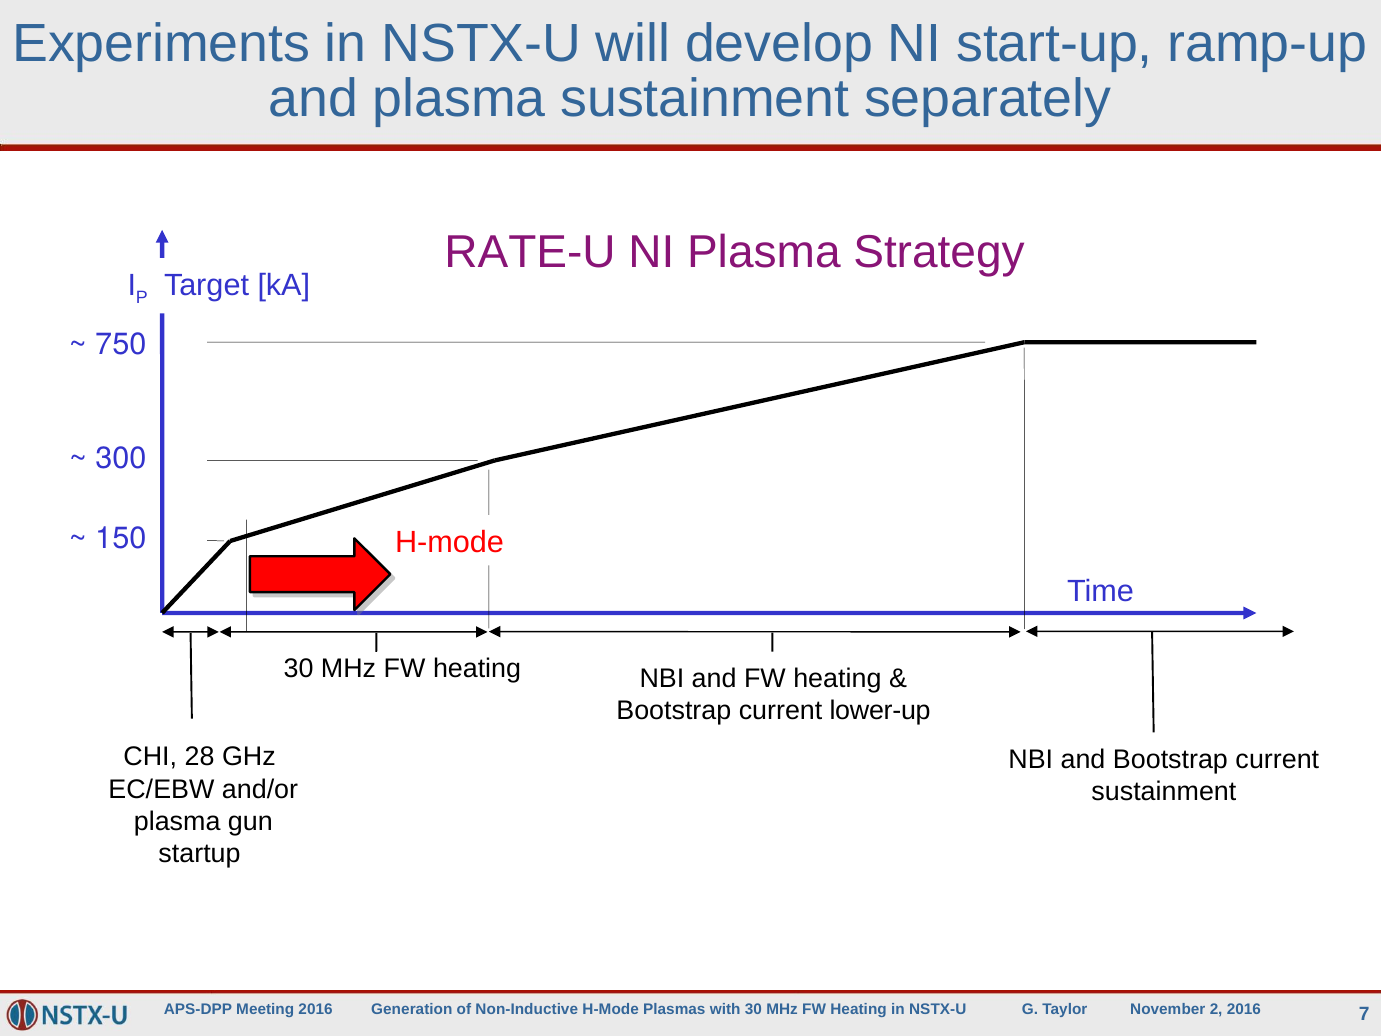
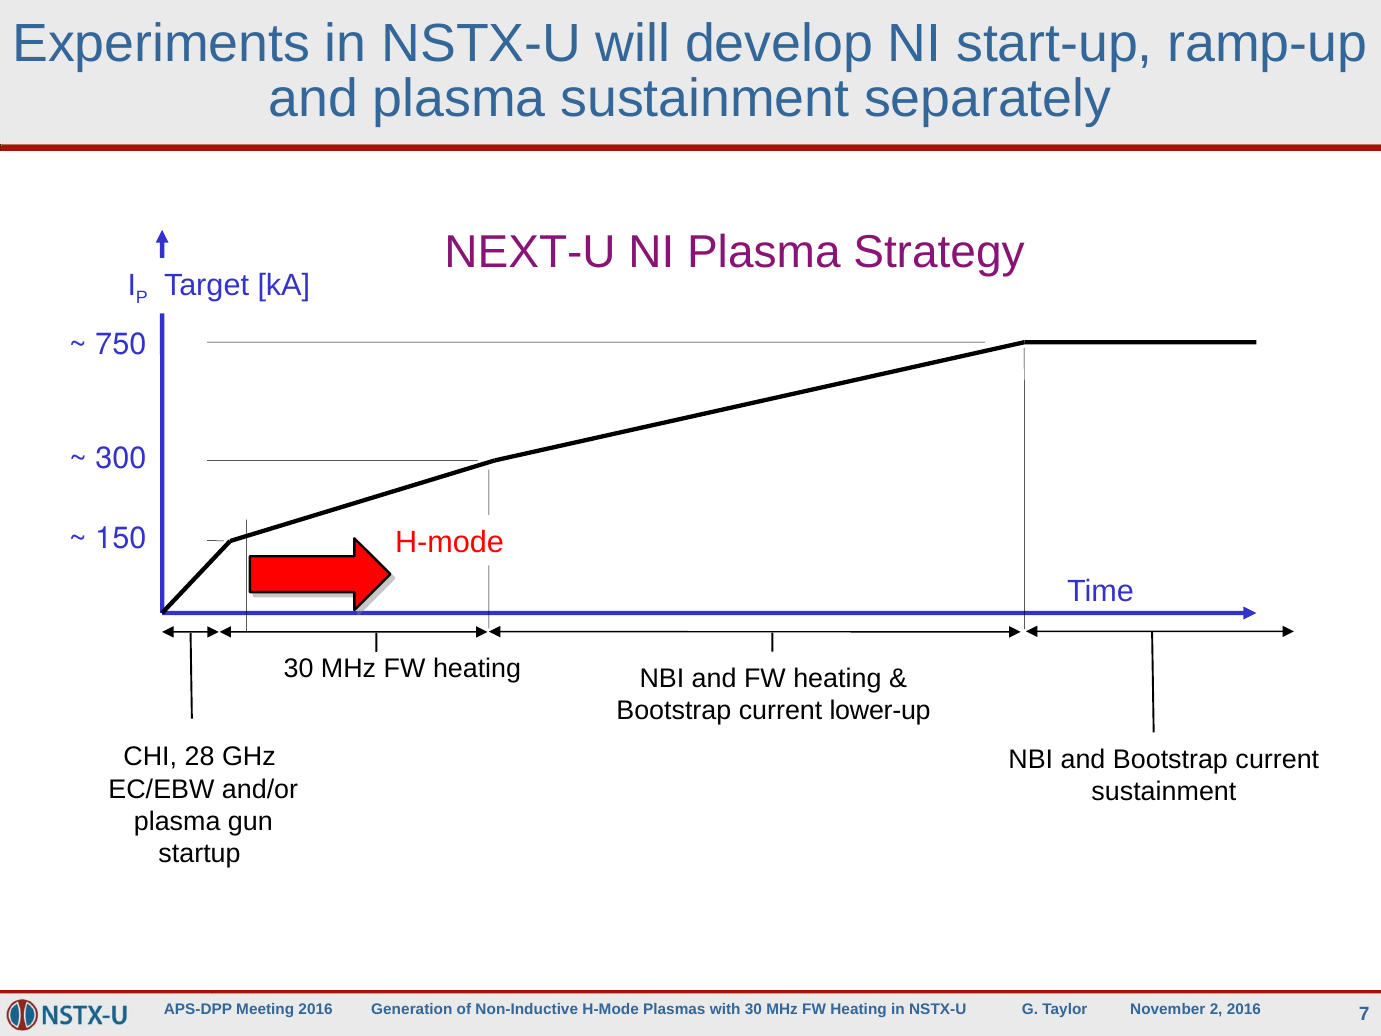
RATE-U: RATE-U -> NEXT-U (530, 252)
